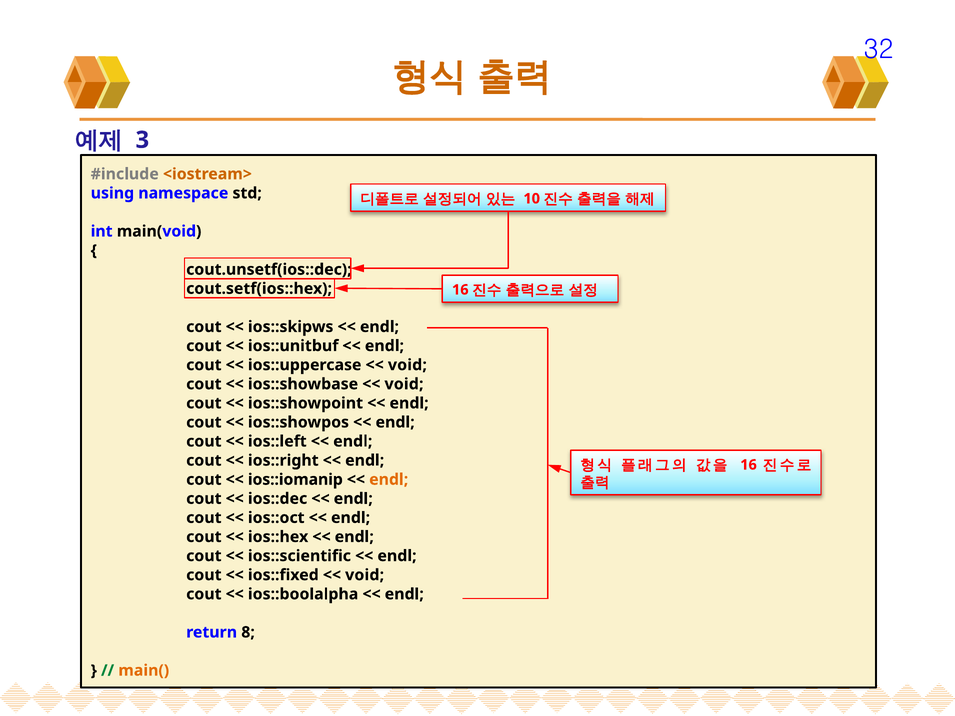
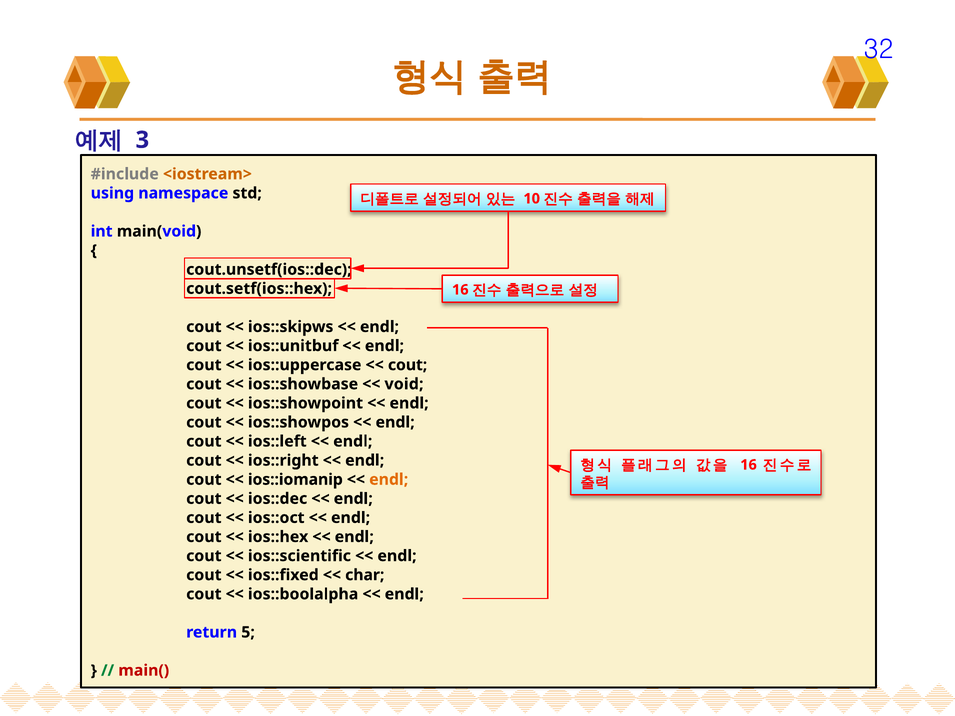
void: void -> cout (408, 365)
void: void -> char (365, 575)
8: 8 -> 5 (248, 632)
main( colour: orange -> red (144, 671)
